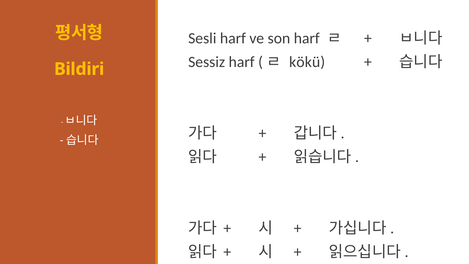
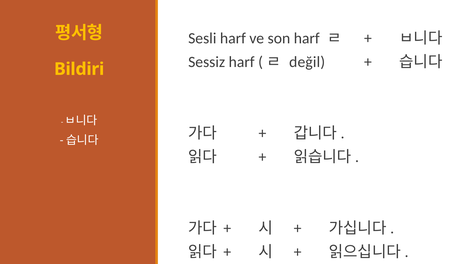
kökü: kökü -> değil (307, 62)
